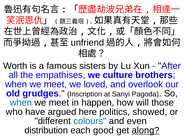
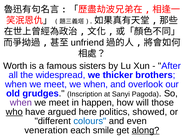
empathises: empathises -> widespread (61, 75)
culture: culture -> thicker (118, 75)
we loved: loved -> when (96, 84)
when colour: blue -> purple (21, 103)
who underline: none -> present (14, 112)
distribution: distribution -> veneration (46, 130)
good: good -> smile (103, 130)
